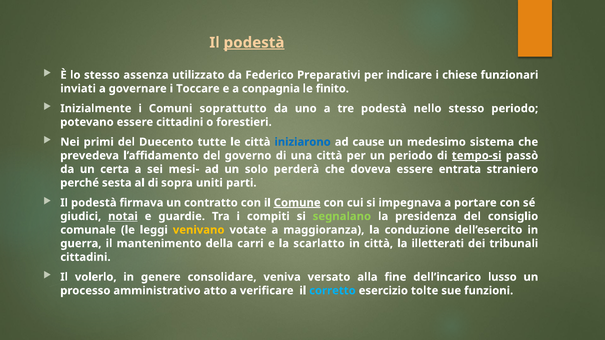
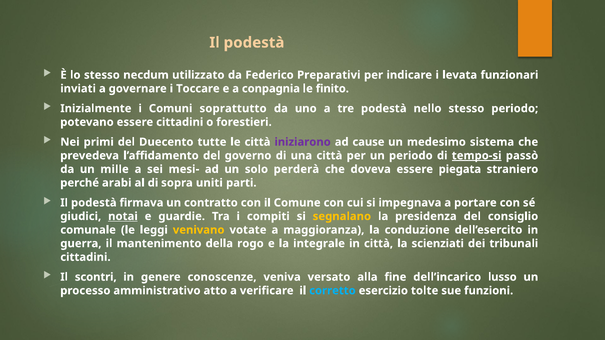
podestà underline: present -> none (254, 43)
assenza: assenza -> necdum (146, 75)
chiese: chiese -> levata (460, 75)
iniziarono colour: blue -> purple (303, 142)
certa: certa -> mille (115, 169)
entrata: entrata -> piegata (460, 169)
sesta: sesta -> arabi (117, 183)
Comune underline: present -> none (297, 203)
segnalano colour: light green -> yellow (342, 216)
carri: carri -> rogo (250, 244)
scarlatto: scarlatto -> integrale (319, 244)
illetterati: illetterati -> scienziati (438, 244)
volerlo: volerlo -> scontri (96, 277)
consolidare: consolidare -> conoscenze (222, 277)
